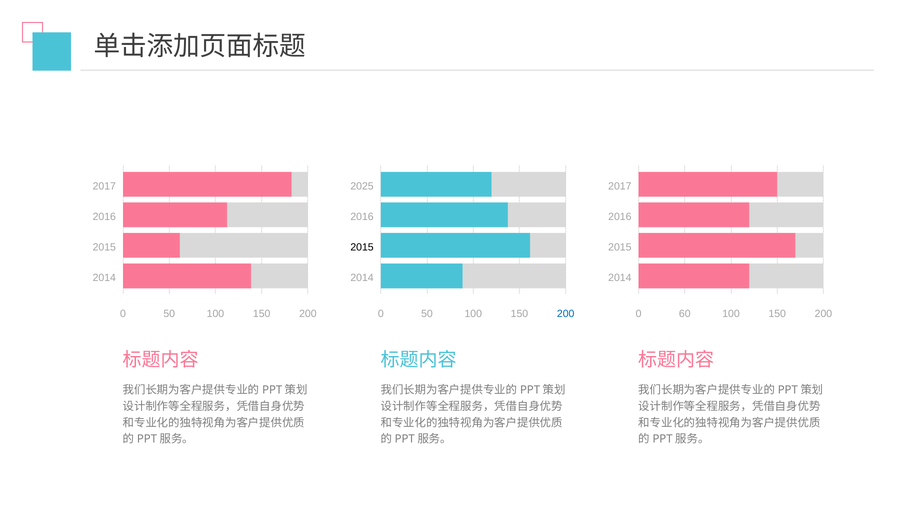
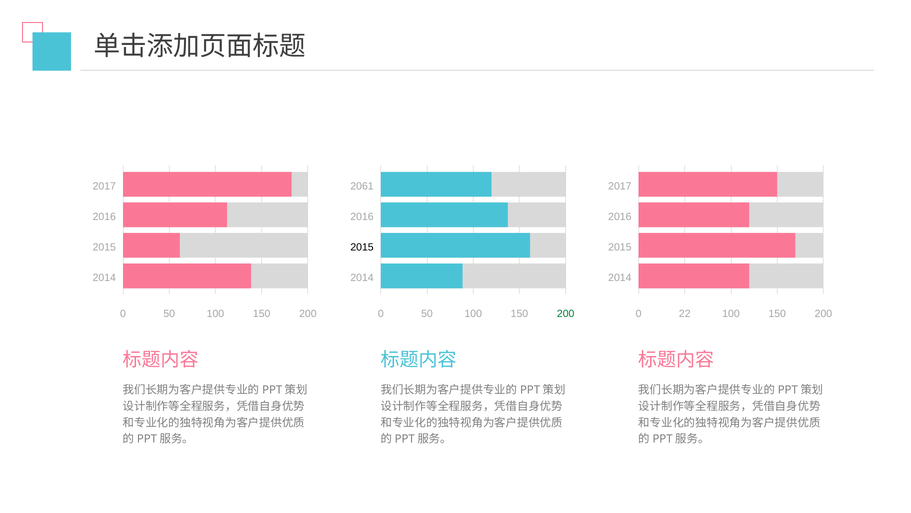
2025: 2025 -> 2061 (362, 186)
200 colour: blue -> green (566, 313)
60: 60 -> 22 (685, 313)
